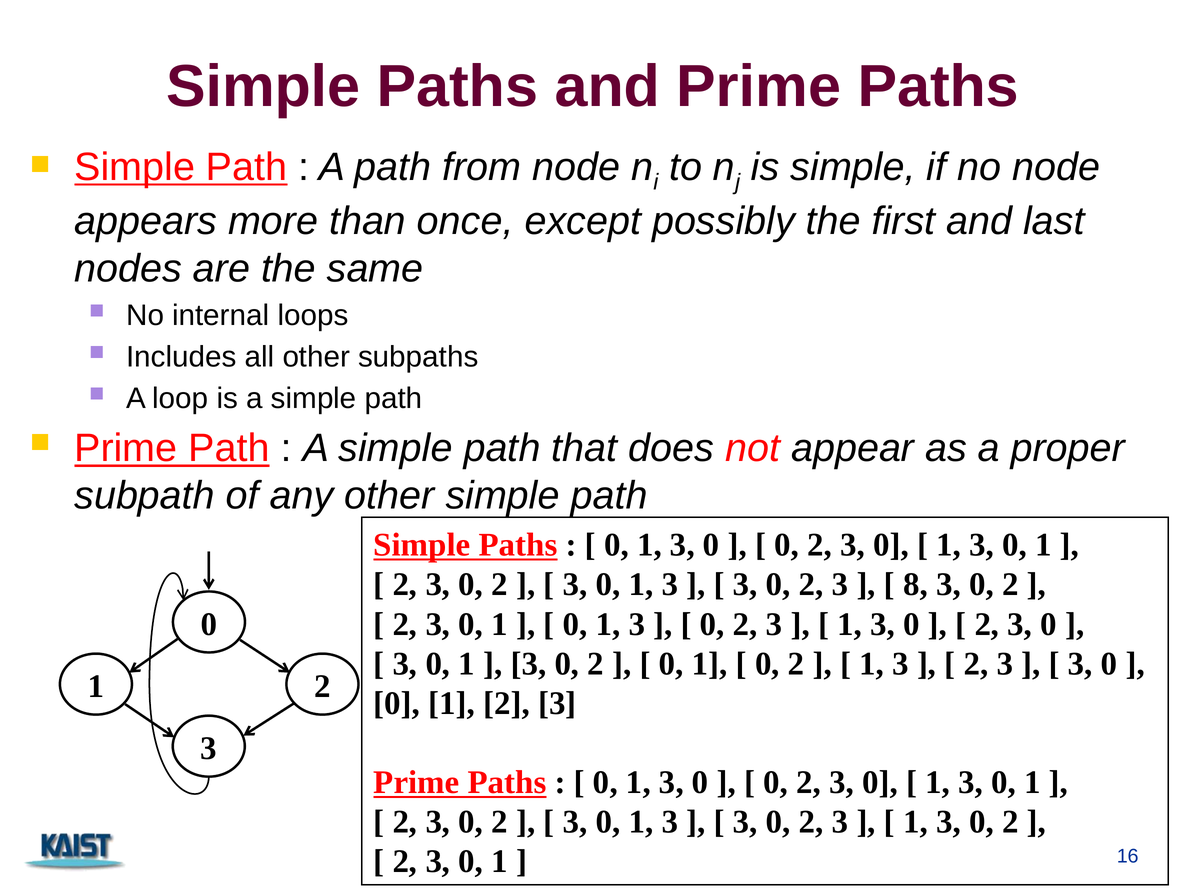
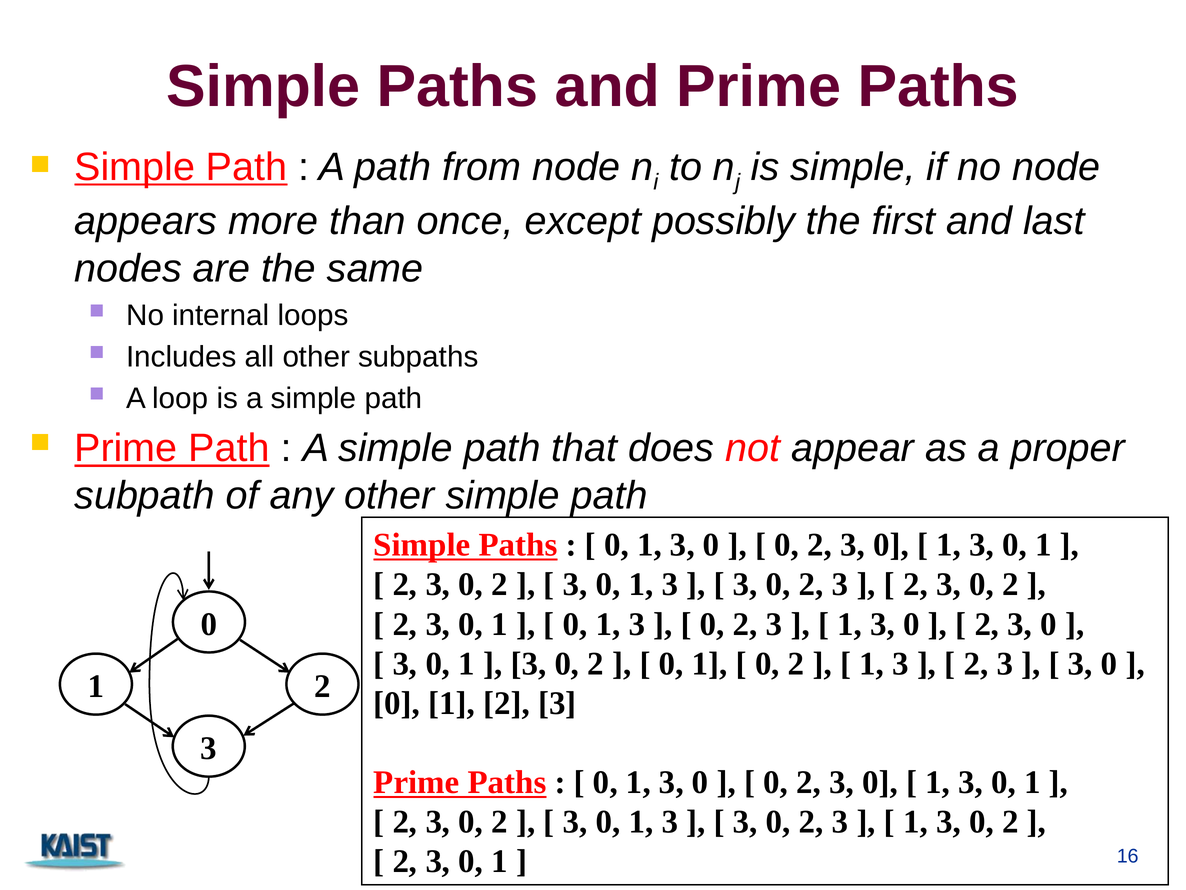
8: 8 -> 2 (916, 584)
